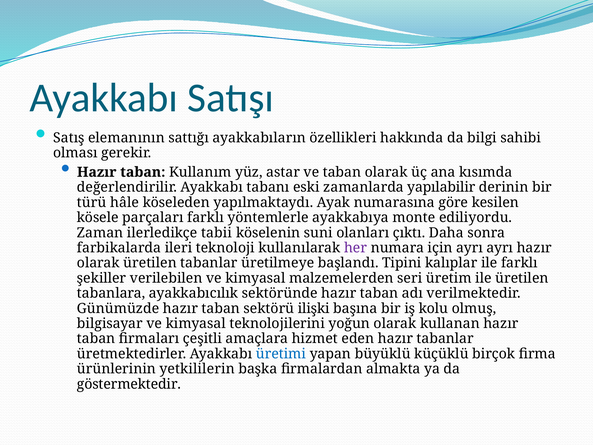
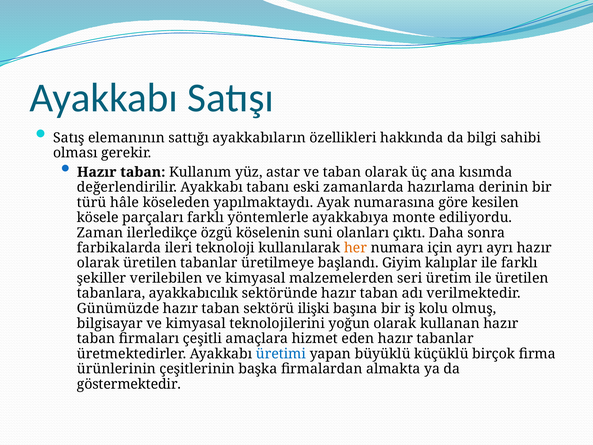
yapılabilir: yapılabilir -> hazırlama (441, 187)
tabii: tabii -> özgü (217, 233)
her colour: purple -> orange (356, 248)
Tipini: Tipini -> Giyim (402, 263)
yetkililerin: yetkililerin -> çeşitlerinin (197, 369)
